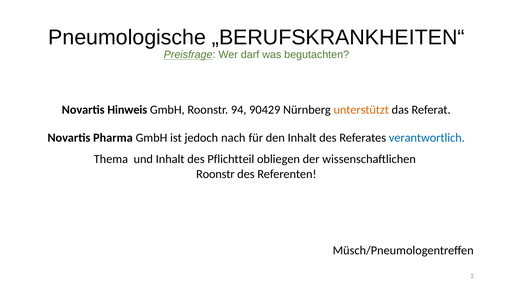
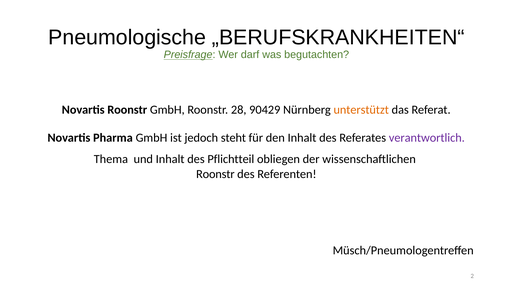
Novartis Hinweis: Hinweis -> Roonstr (127, 109)
94: 94 -> 28 (239, 109)
nach: nach -> steht (233, 138)
verantwortlich colour: blue -> purple (427, 138)
